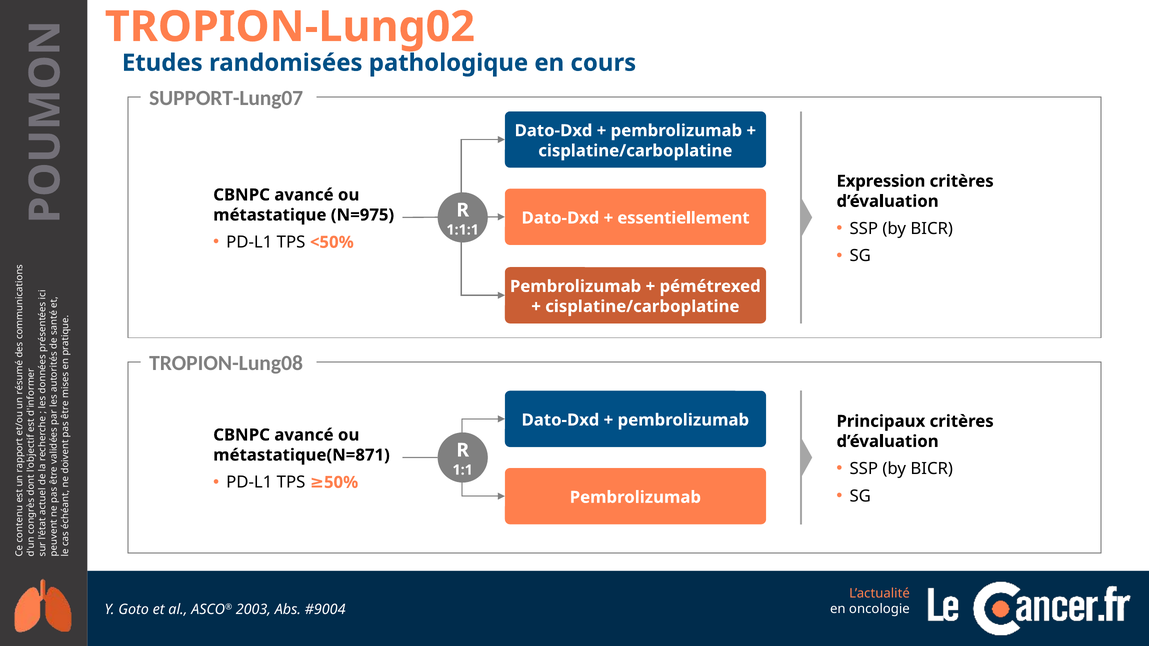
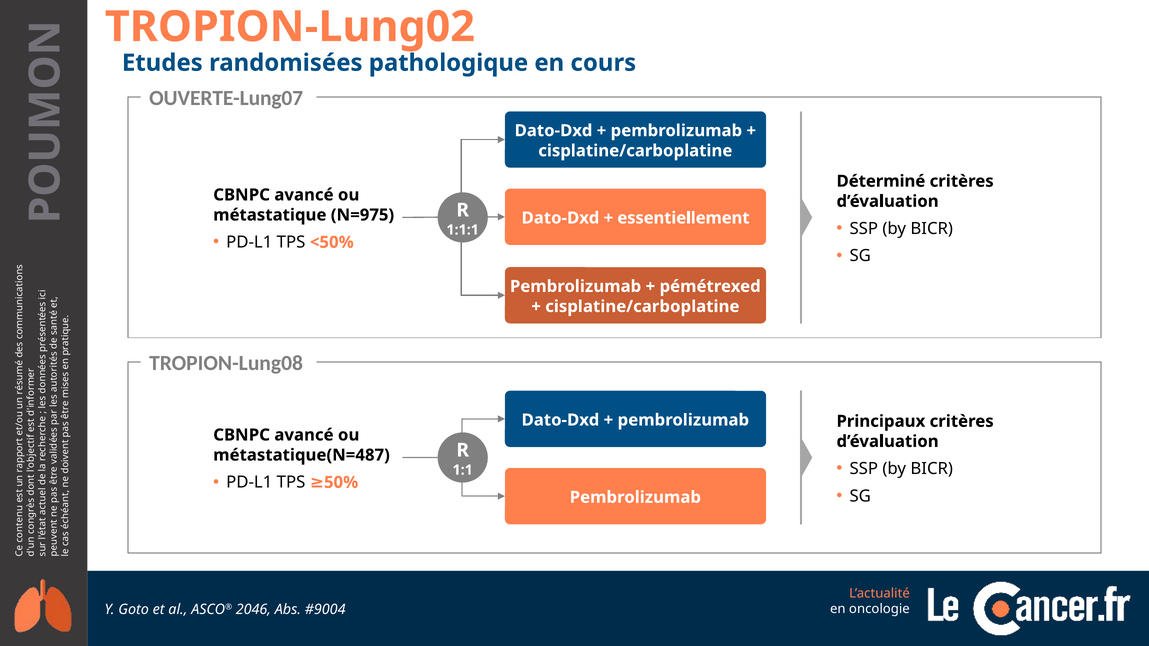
SUPPORT-Lung07: SUPPORT-Lung07 -> OUVERTE-Lung07 (226, 98)
Expression: Expression -> Déterminé (881, 181)
métastatique(N=871: métastatique(N=871 -> métastatique(N=487 (302, 455)
2003: 2003 -> 2046 (253, 610)
